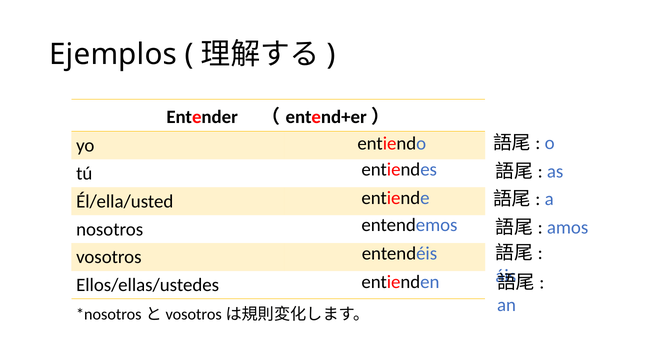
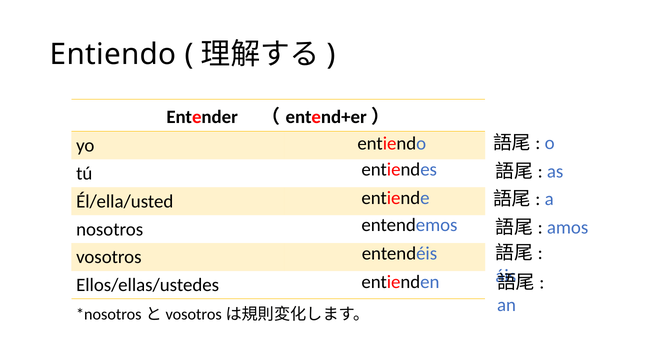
Ejemplos: Ejemplos -> Entiendo (113, 54)
